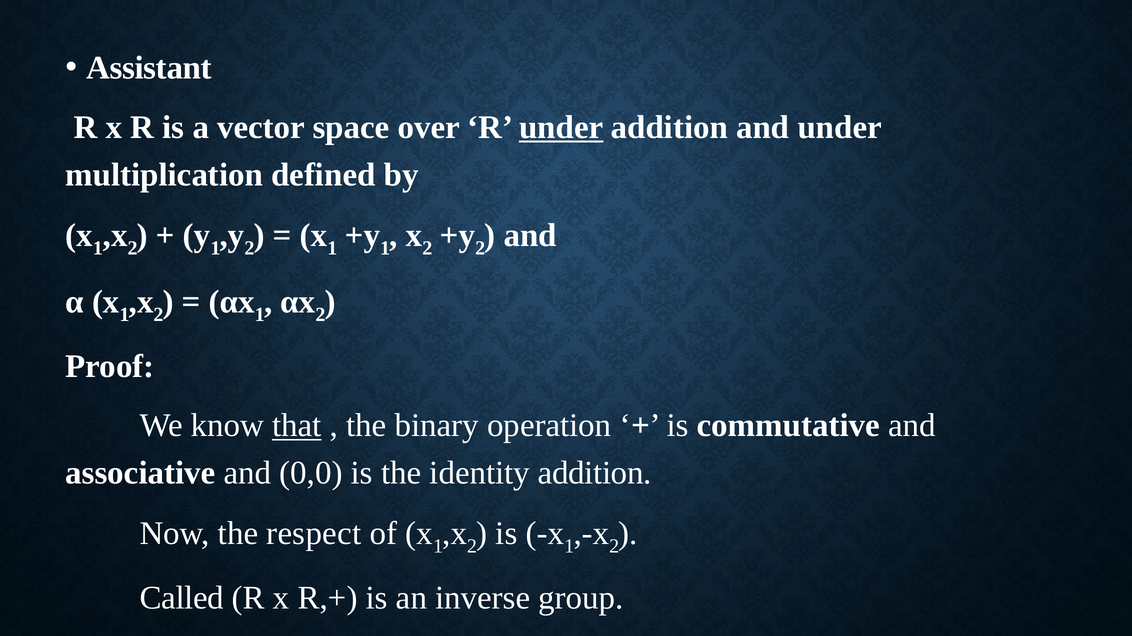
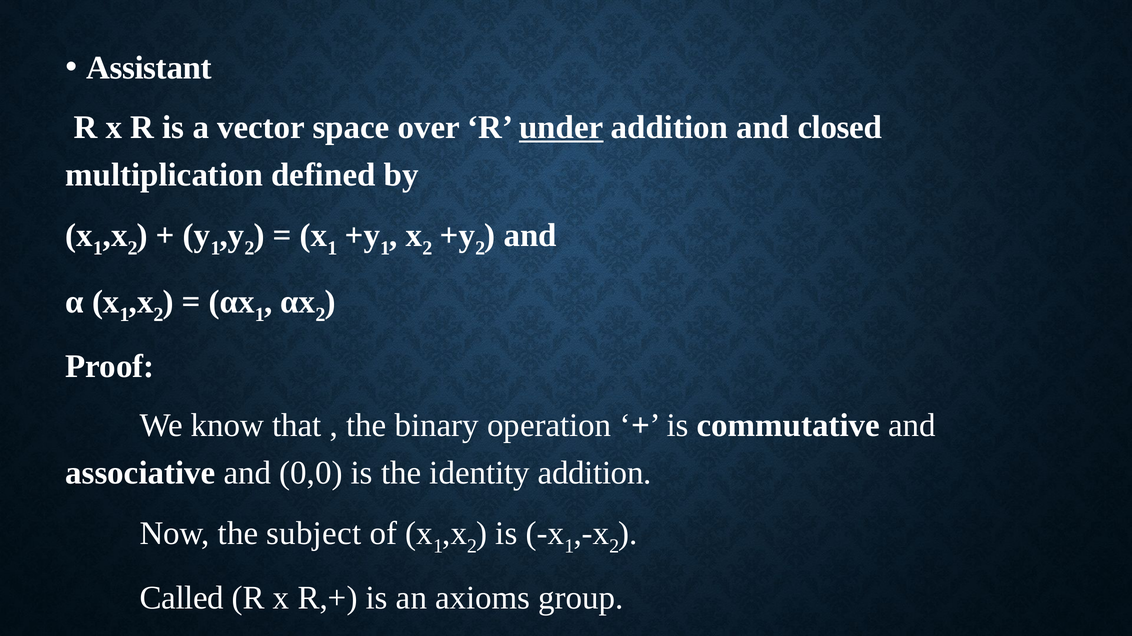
and under: under -> closed (840, 128)
that underline: present -> none (297, 426)
respect: respect -> subject (314, 534)
inverse: inverse -> axioms (483, 599)
